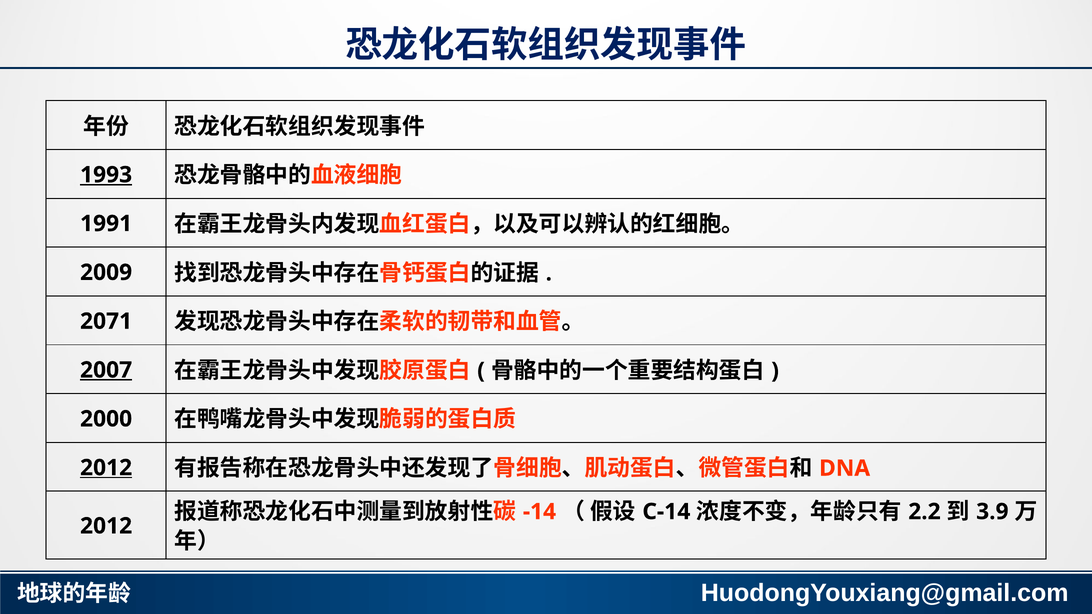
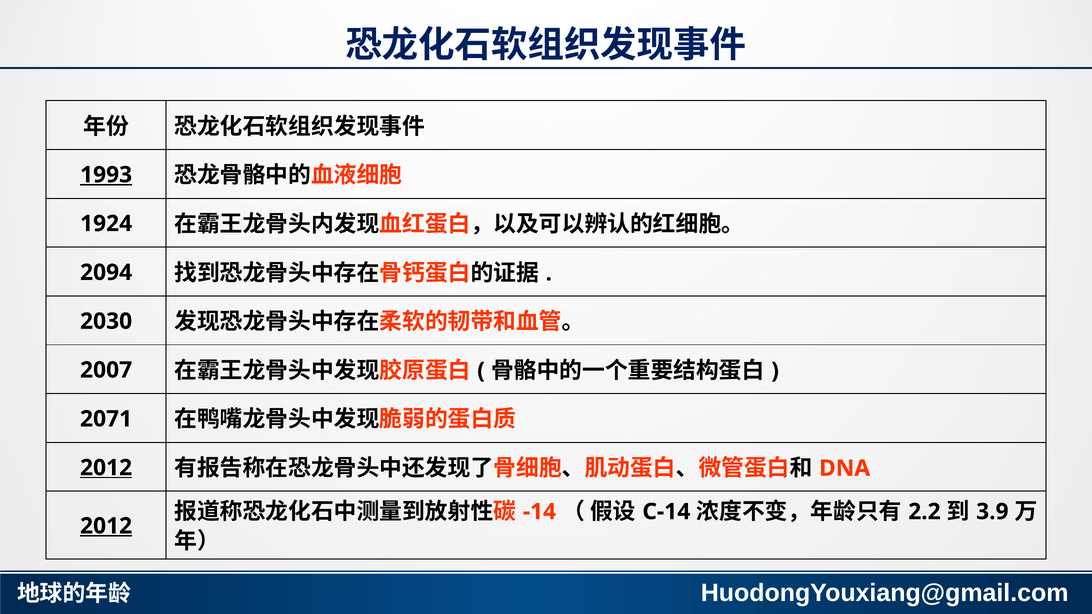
1991: 1991 -> 1924 (106, 224)
2009: 2009 -> 2094 (106, 273)
2071: 2071 -> 2030 (106, 321)
2007 underline: present -> none (106, 370)
2000: 2000 -> 2071 (106, 419)
2012 underline: none -> present (106, 526)
